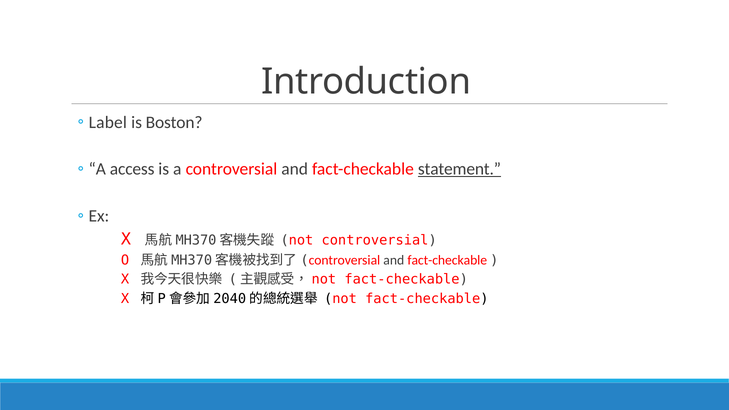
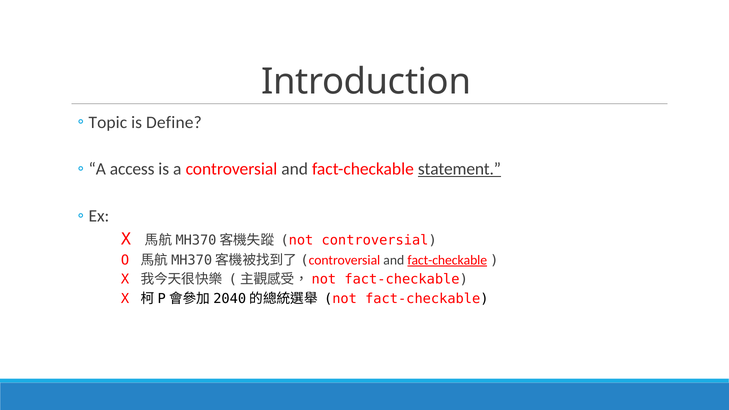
Label: Label -> Topic (108, 122)
Boston: Boston -> Define (174, 122)
fact-checkable underline: none -> present (447, 260)
